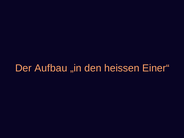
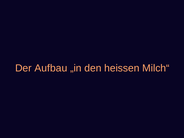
Einer“: Einer“ -> Milch“ (156, 68)
